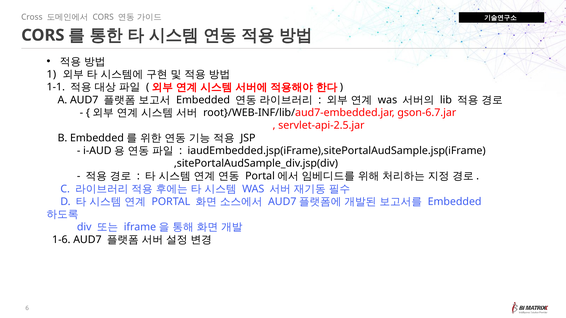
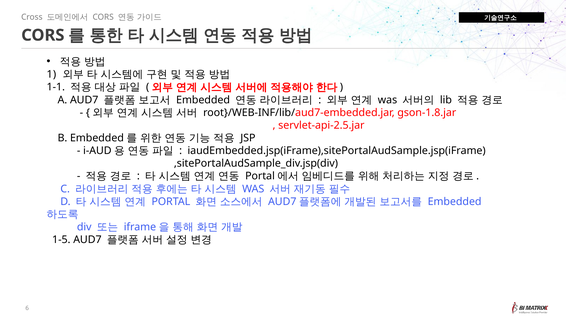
gson-6.7.jar: gson-6.7.jar -> gson-1.8.jar (427, 113)
1-6: 1-6 -> 1-5 (61, 240)
